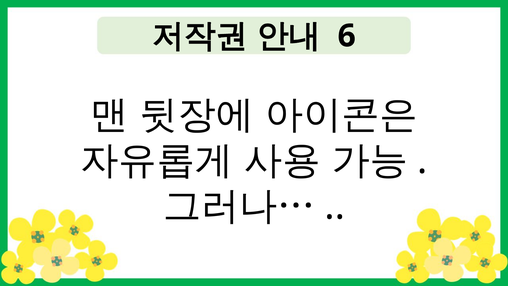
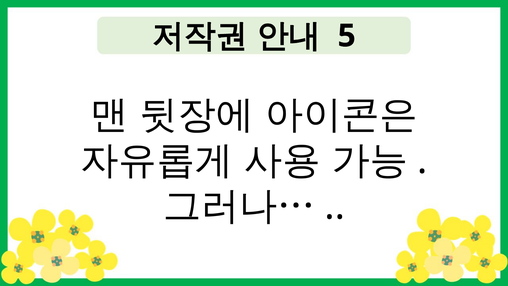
6: 6 -> 5 (347, 36)
